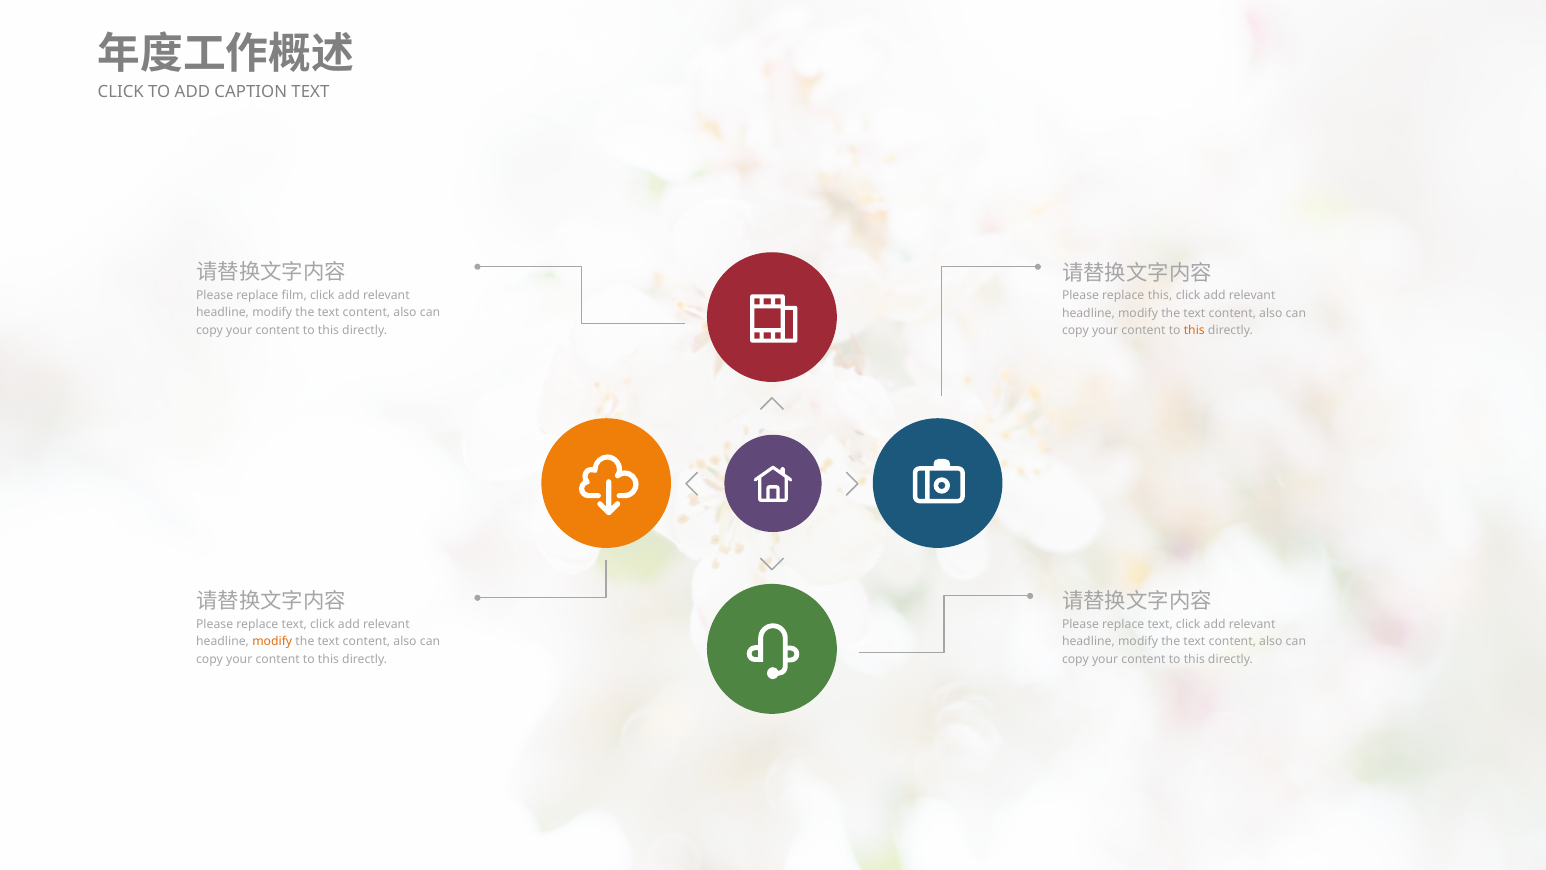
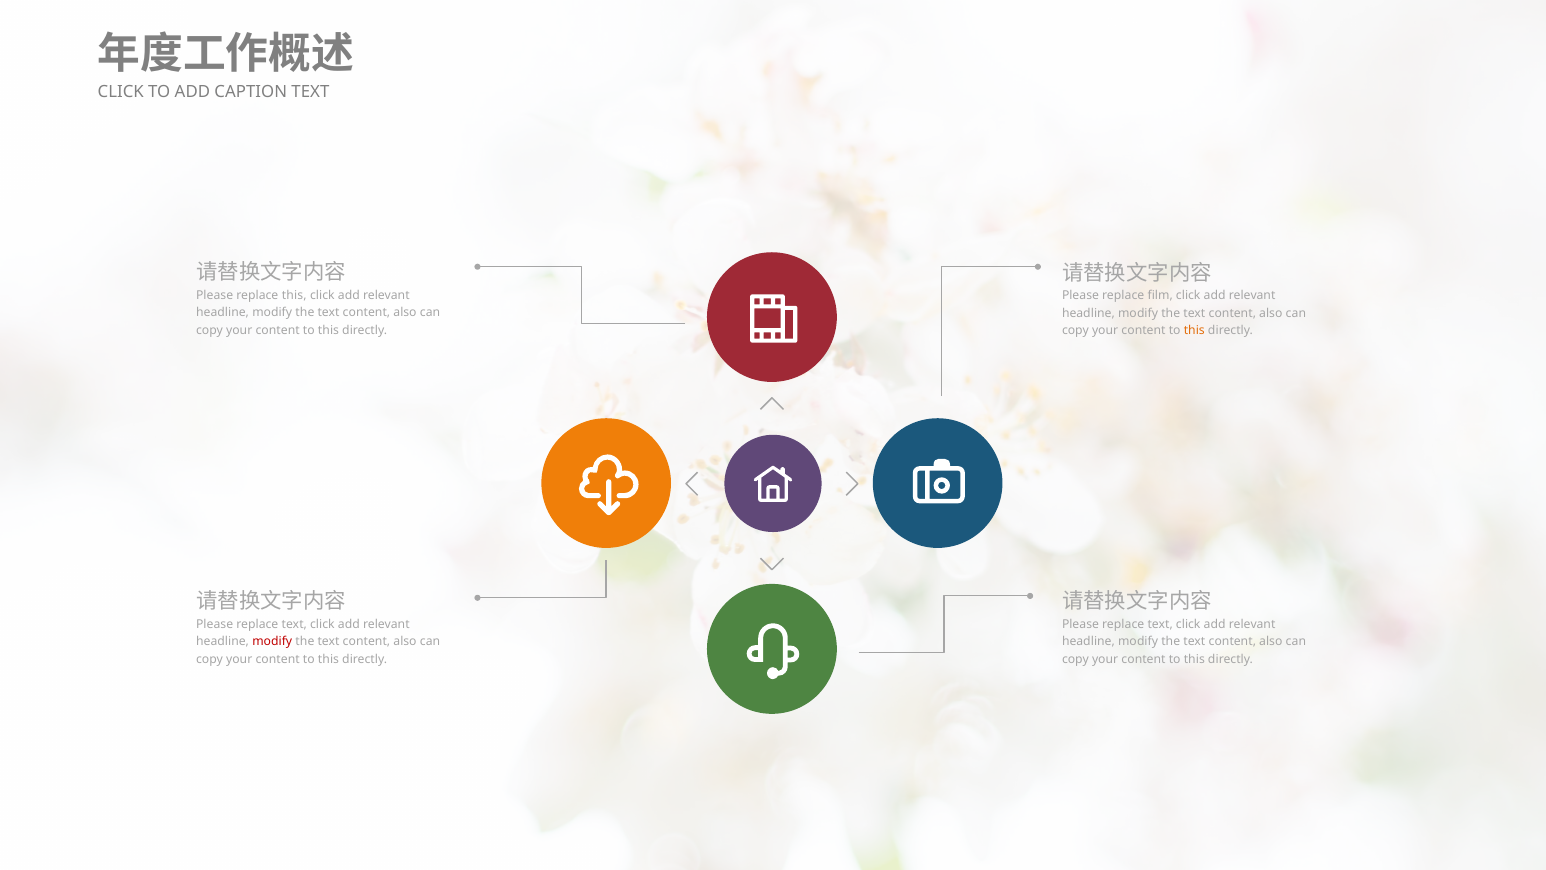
replace film: film -> this (294, 295)
replace this: this -> film (1160, 296)
modify colour: orange -> red (272, 641)
